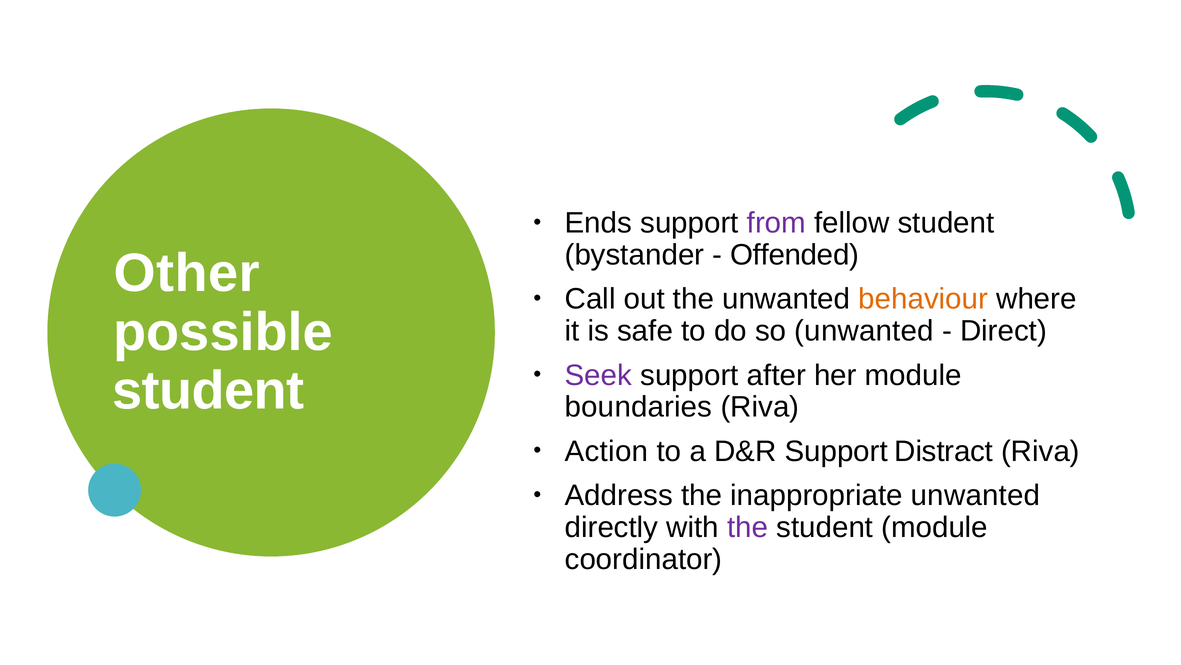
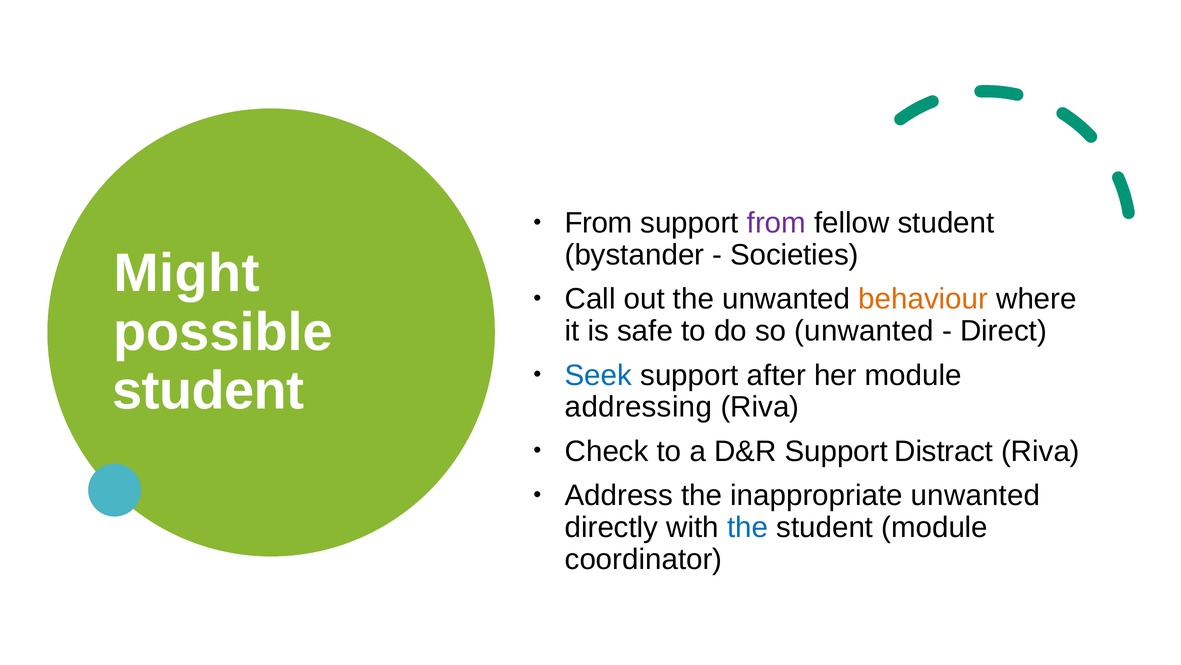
Ends: Ends -> From (599, 223)
Offended: Offended -> Societies (794, 255)
Other: Other -> Might (187, 273)
Seek colour: purple -> blue (598, 375)
boundaries: boundaries -> addressing (638, 407)
Action: Action -> Check (607, 451)
the colour: purple -> blue (748, 527)
